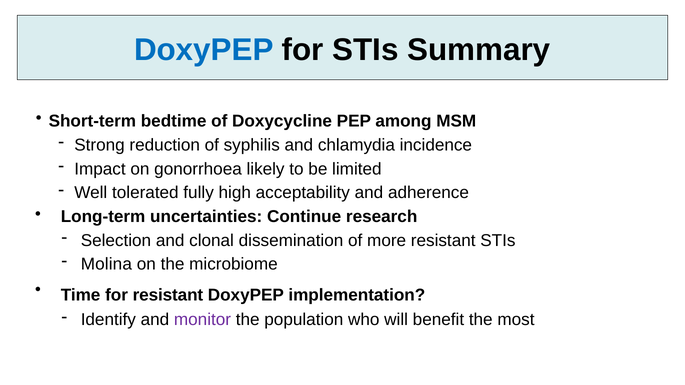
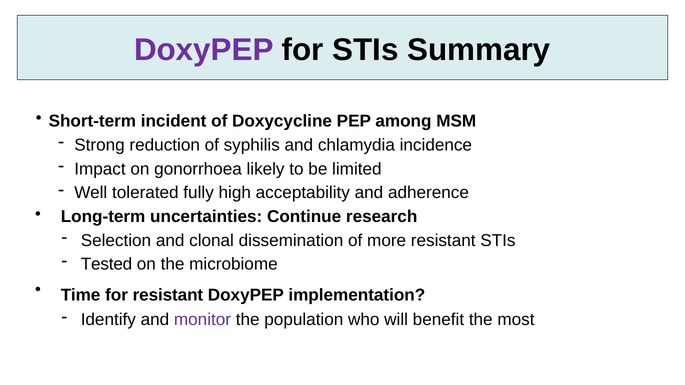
DoxyPEP colour: blue -> purple (204, 50)
bedtime: bedtime -> incident (174, 121)
Molina: Molina -> Tested (107, 264)
